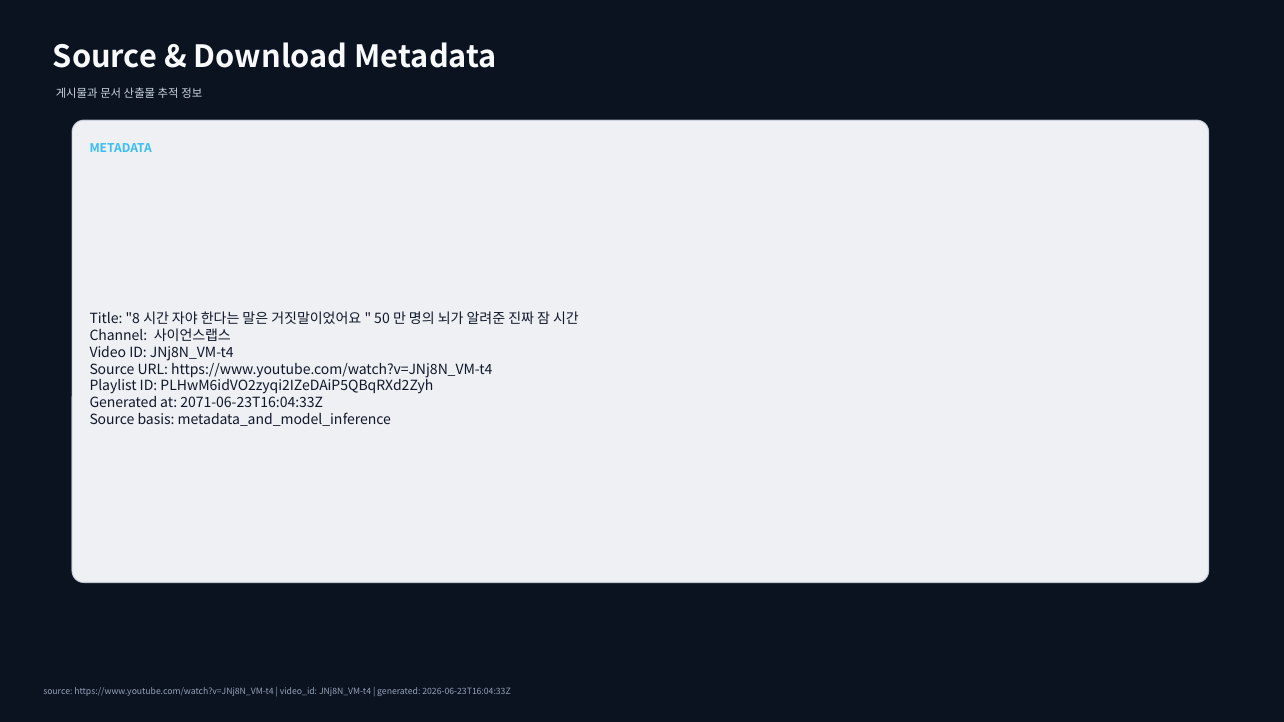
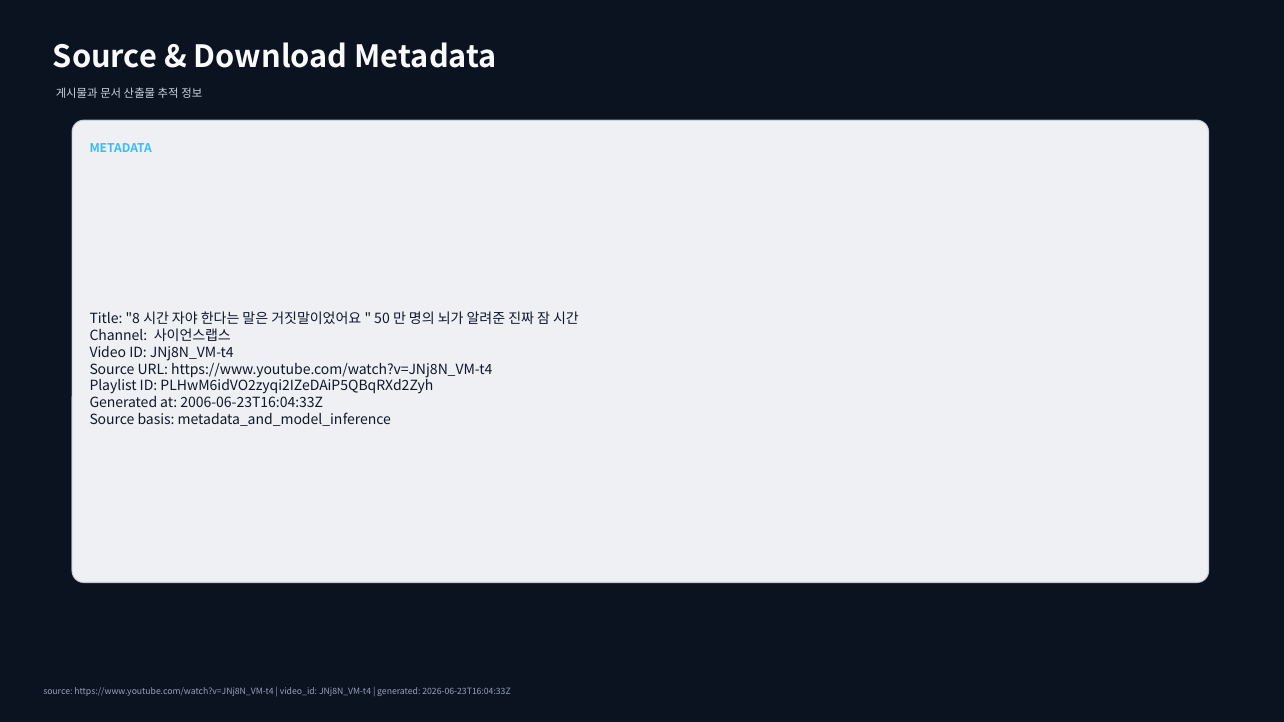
2071-06-23T16:04:33Z: 2071-06-23T16:04:33Z -> 2006-06-23T16:04:33Z (252, 403)
